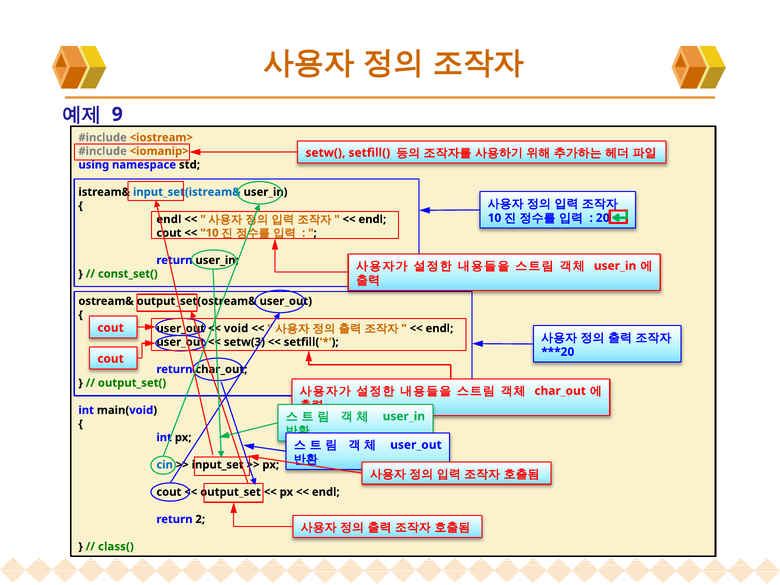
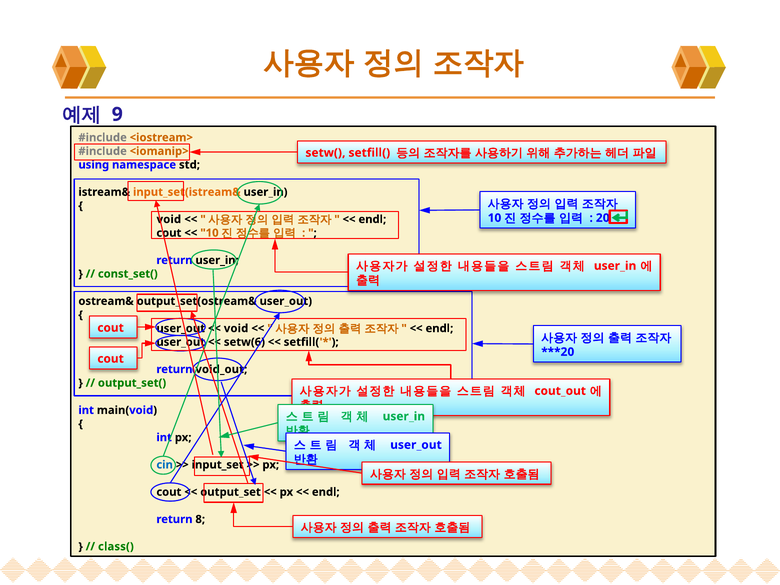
input_set(istream& colour: blue -> orange (187, 192)
endl: endl -> void (169, 219)
setw(3: setw(3 -> setw(6 (244, 342)
return char_out: char_out -> void_out (221, 369)
char_out: char_out -> cout_out (560, 391)
2: 2 -> 8 (200, 519)
